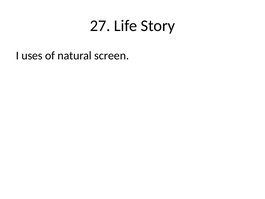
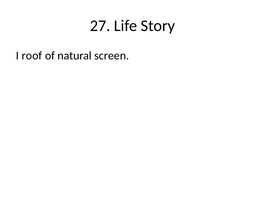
uses: uses -> roof (32, 56)
